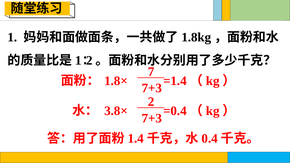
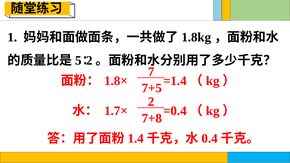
1: 1 -> 5 (78, 61)
7+3: 7+3 -> 7+5 (152, 88)
3.8×: 3.8× -> 1.7× (116, 111)
7+3: 7+3 -> 7+8 (152, 118)
